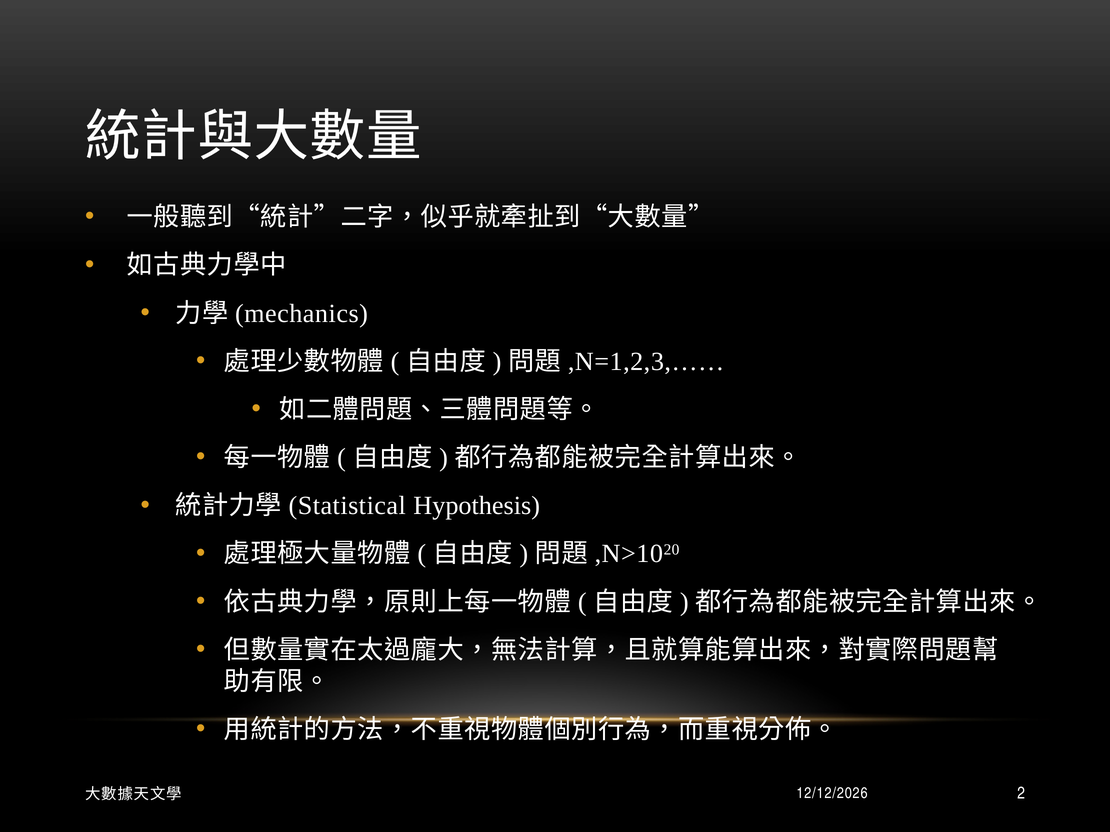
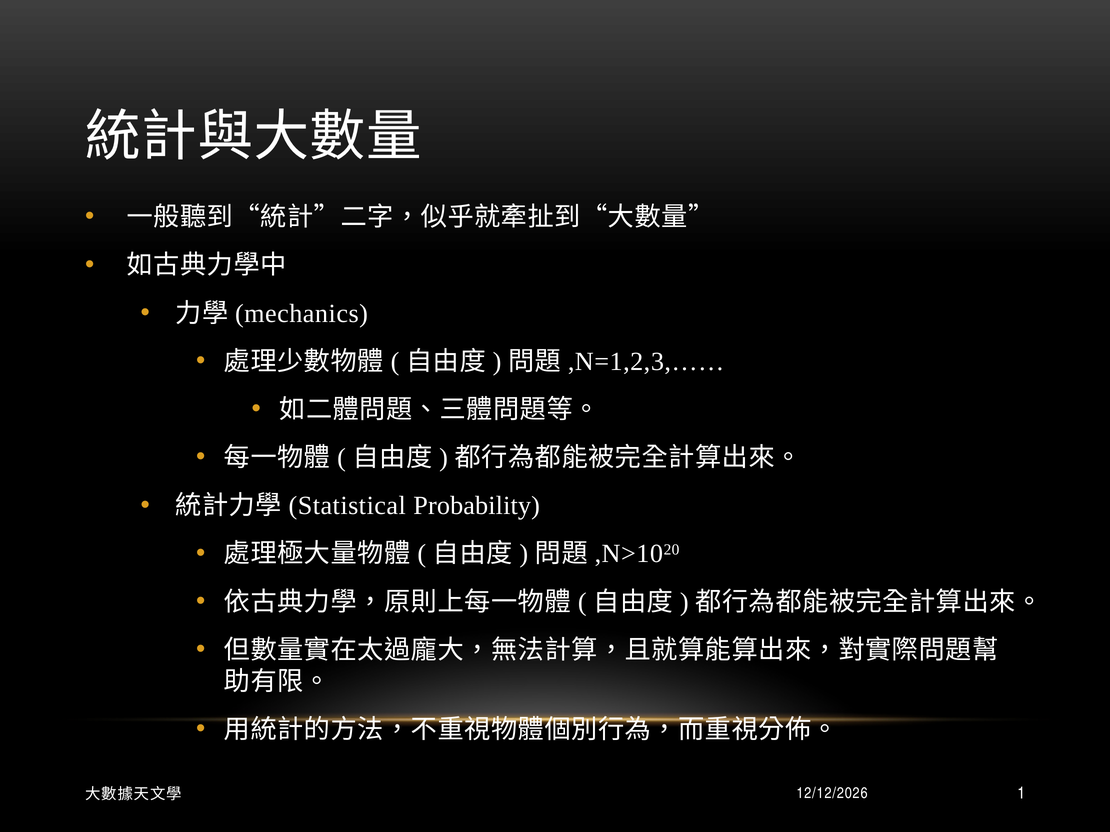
Hypothesis: Hypothesis -> Probability (477, 506)
2: 2 -> 1 (1021, 793)
